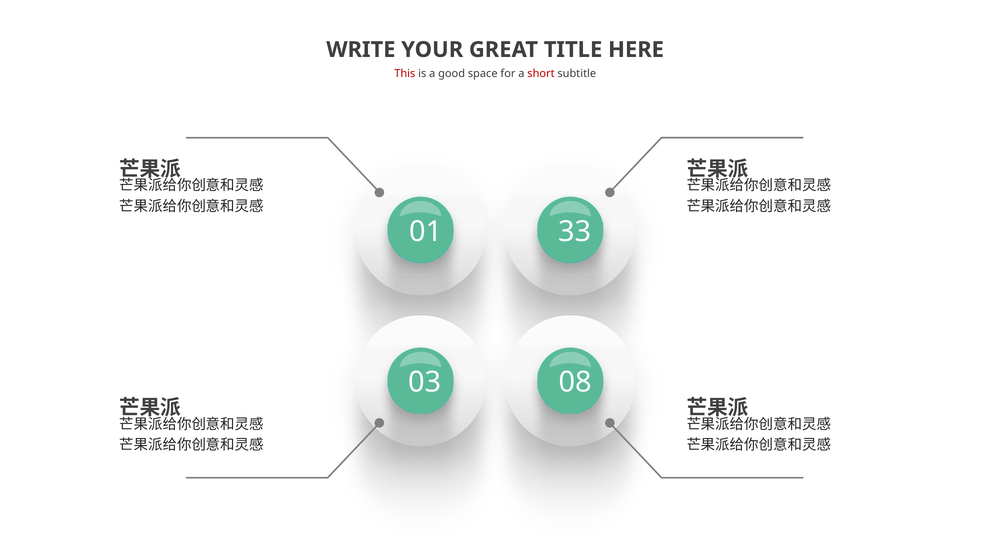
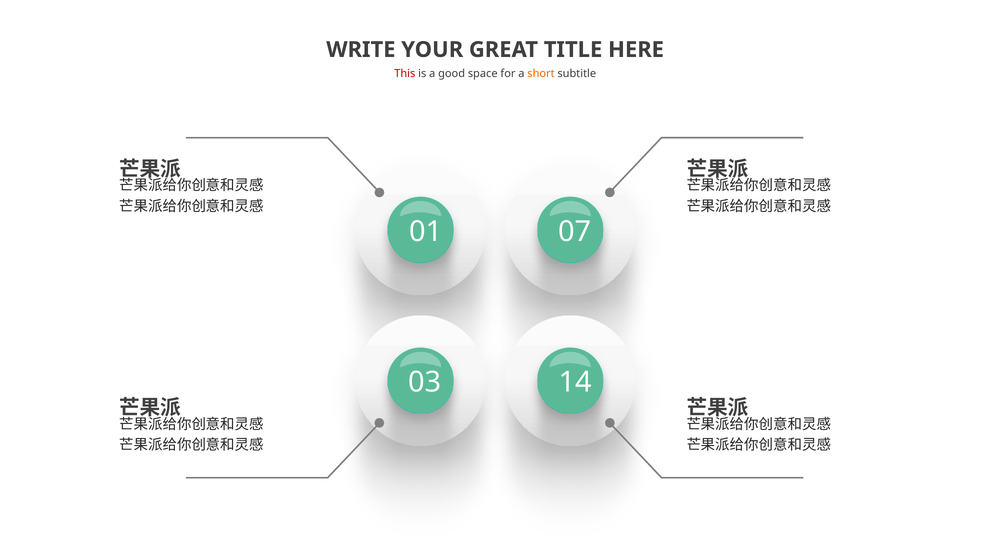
short colour: red -> orange (541, 74)
33: 33 -> 07 (575, 231)
08: 08 -> 14 (575, 382)
